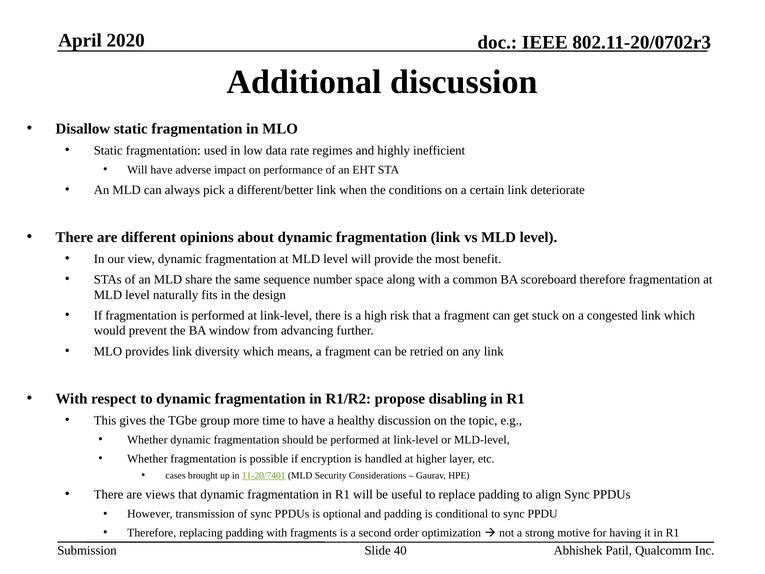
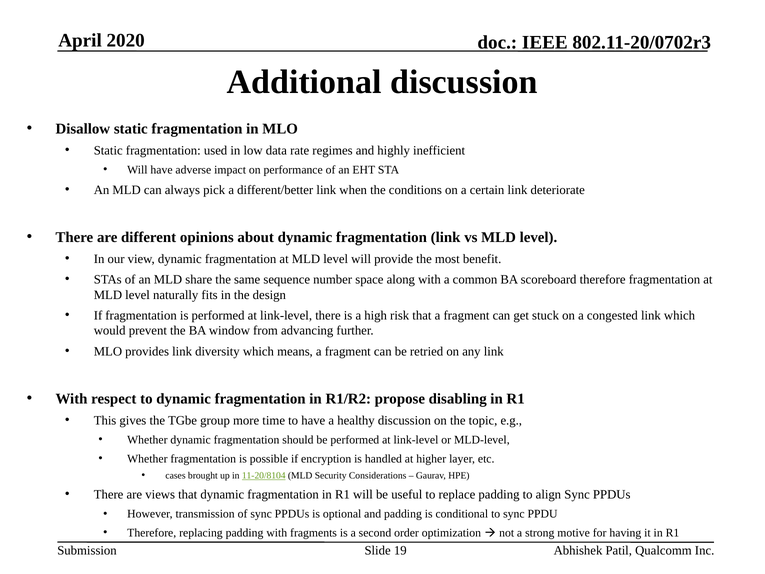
11-20/7401: 11-20/7401 -> 11-20/8104 (264, 475)
40: 40 -> 19 (400, 550)
